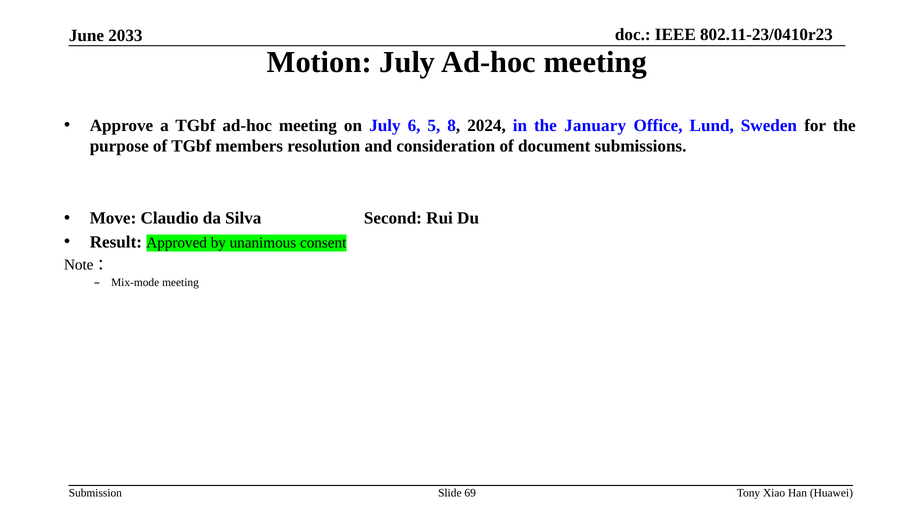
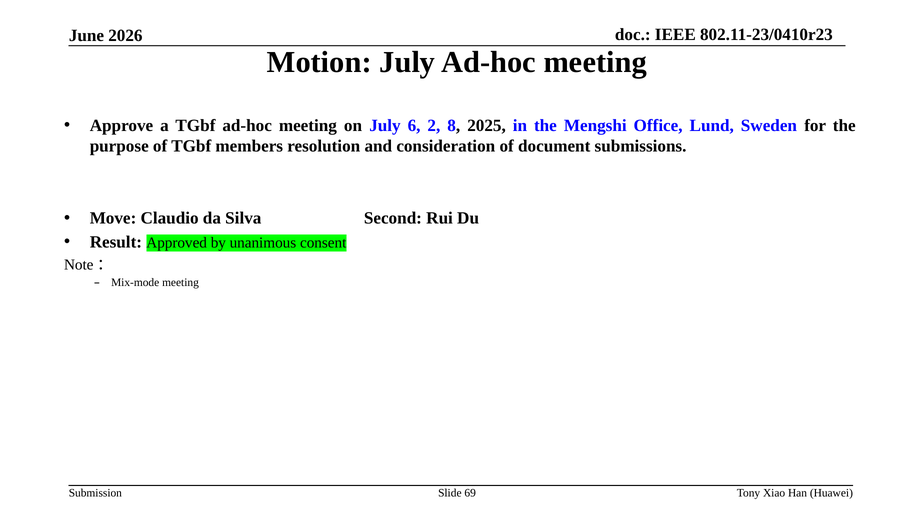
2033: 2033 -> 2026 (125, 36)
5: 5 -> 2 (434, 126)
2024: 2024 -> 2025 (487, 126)
January: January -> Mengshi (595, 126)
